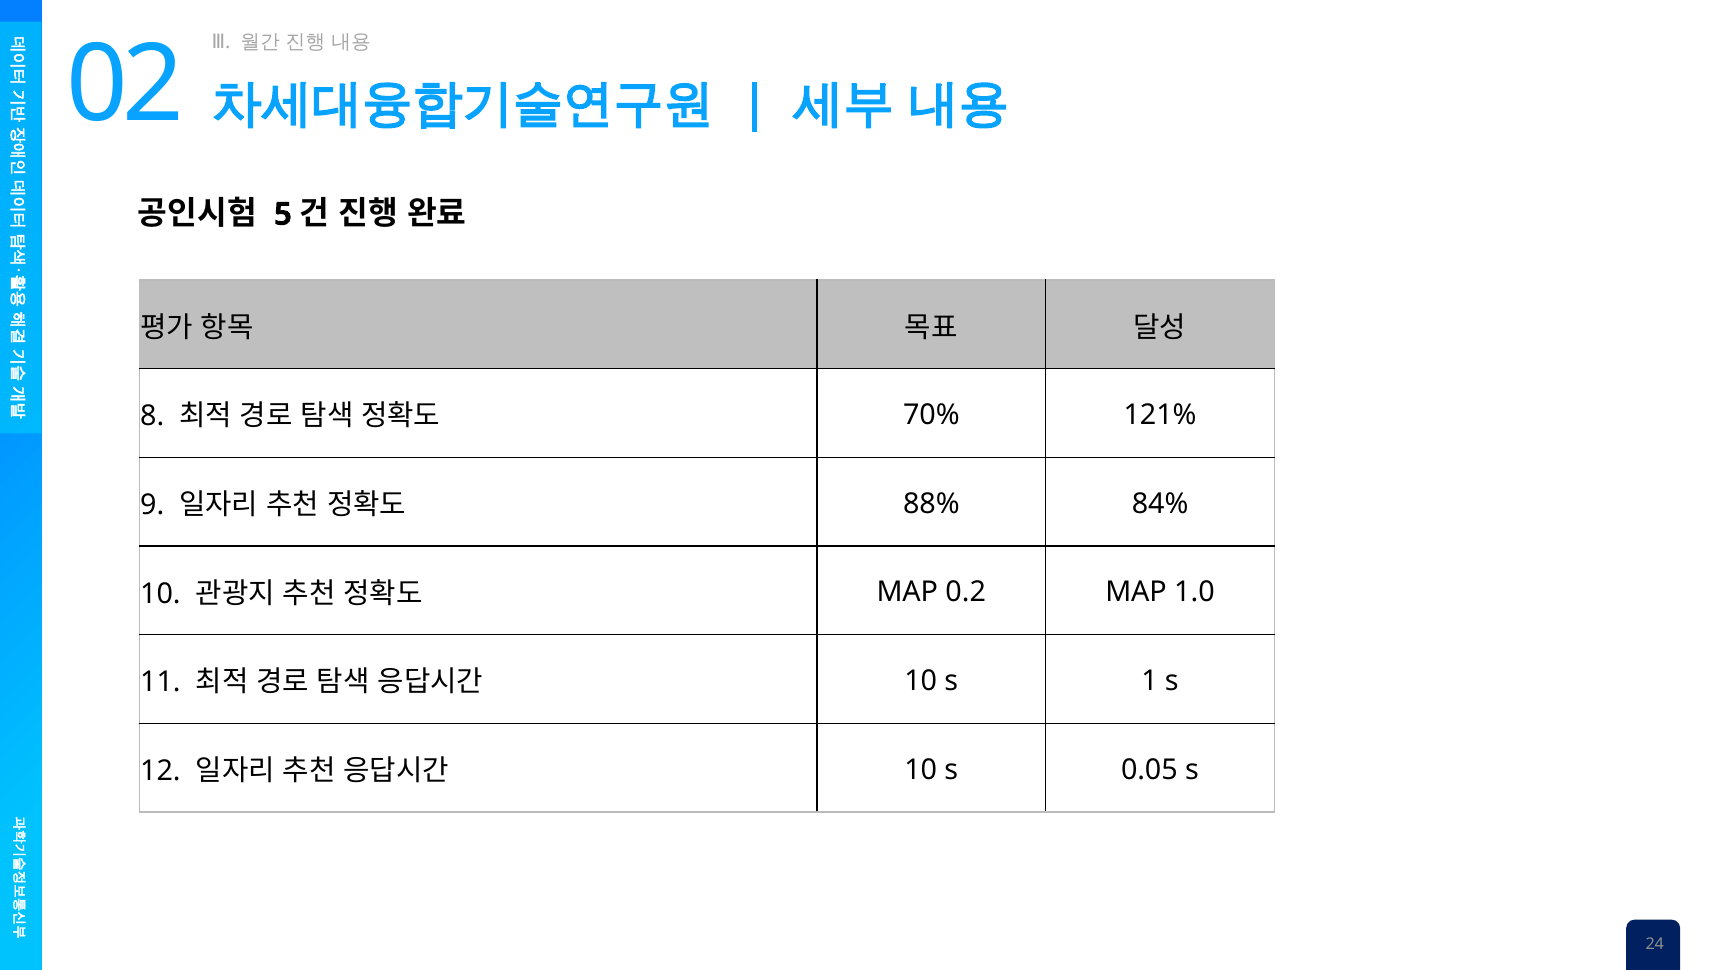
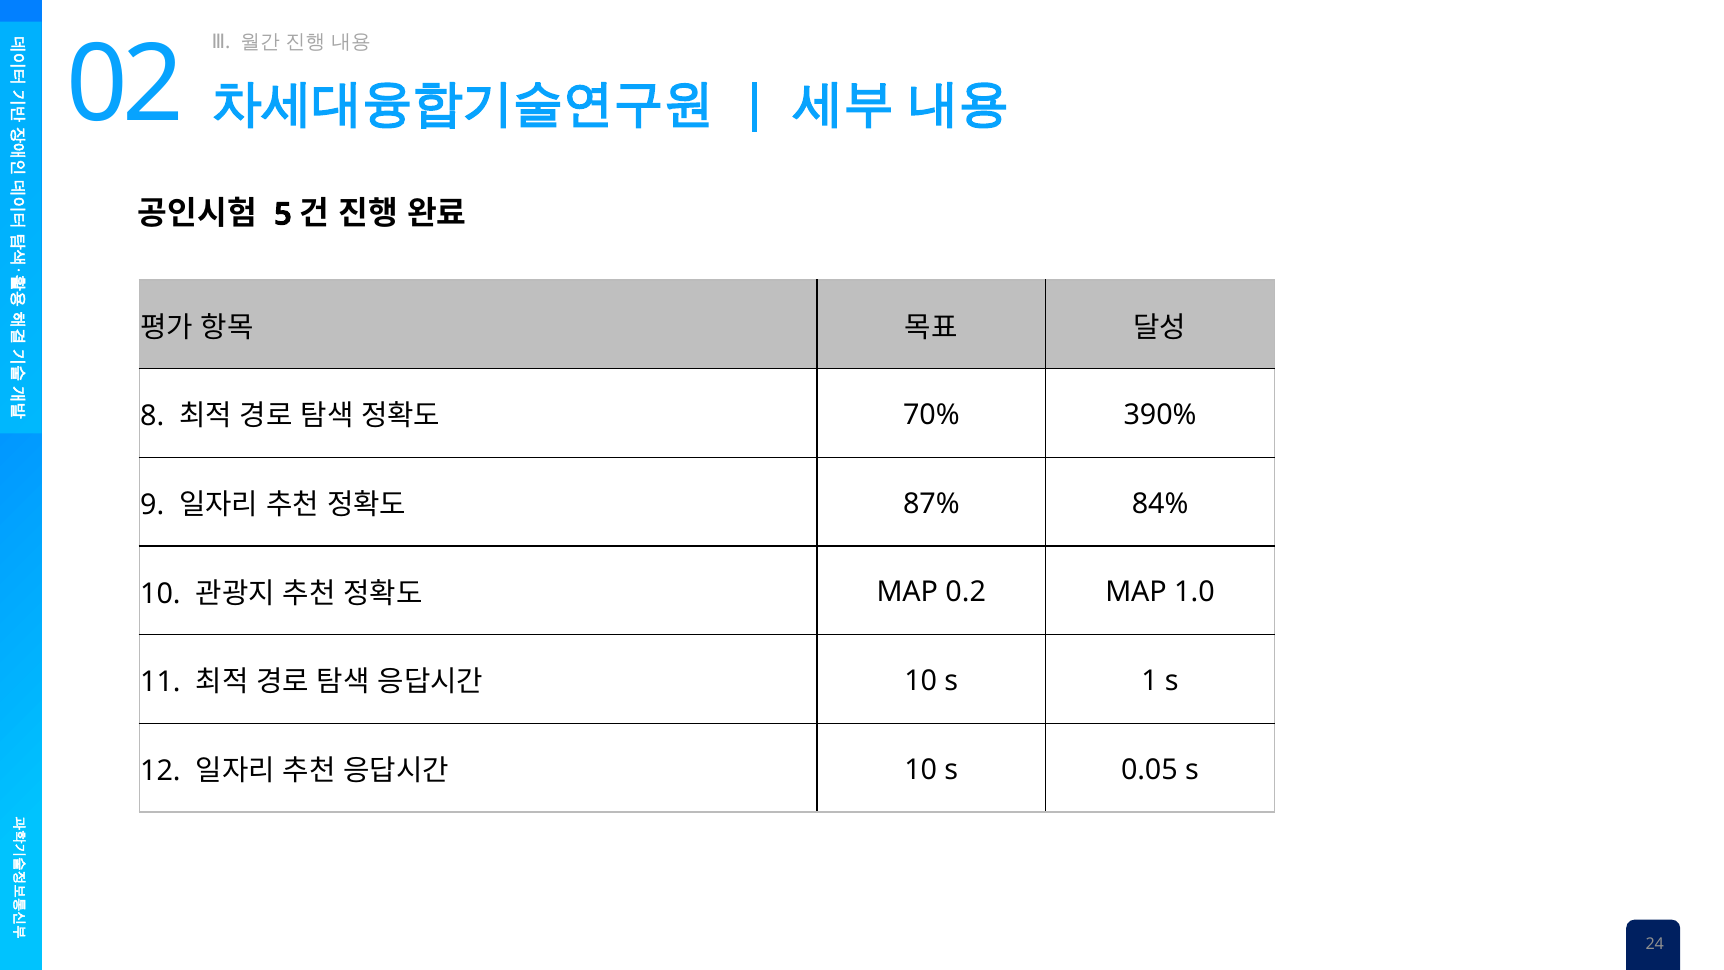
121%: 121% -> 390% (1160, 415)
88%: 88% -> 87% (931, 504)
